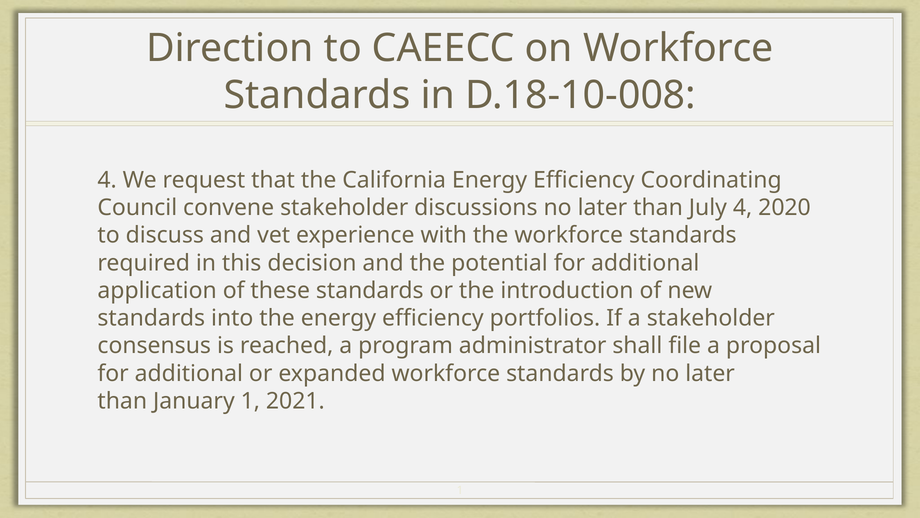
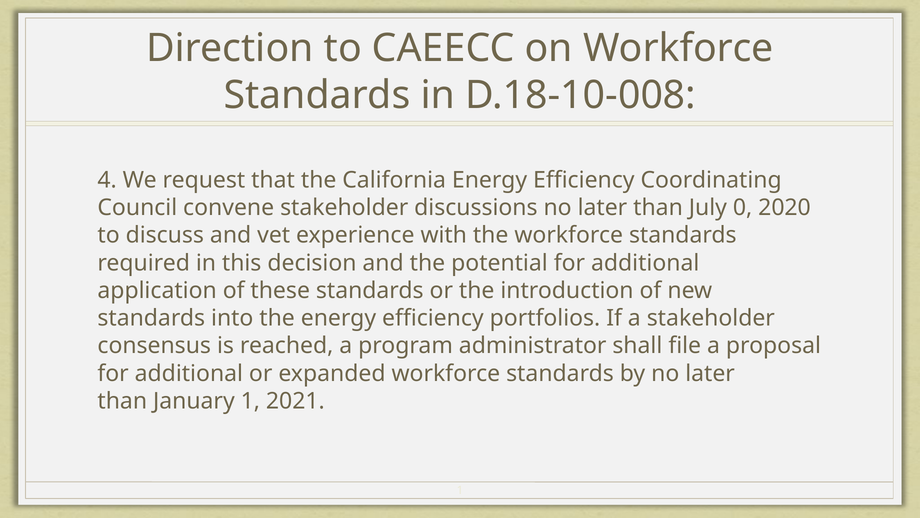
July 4: 4 -> 0 (743, 207)
